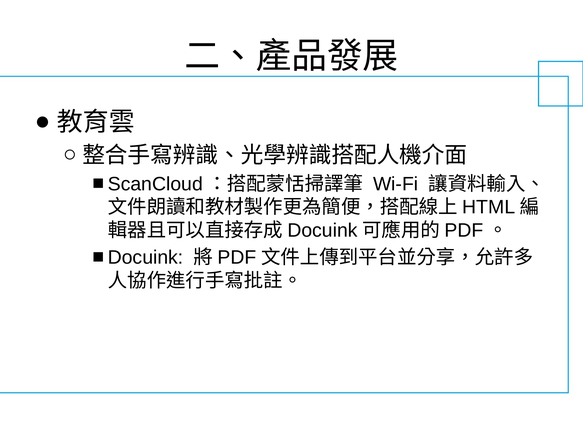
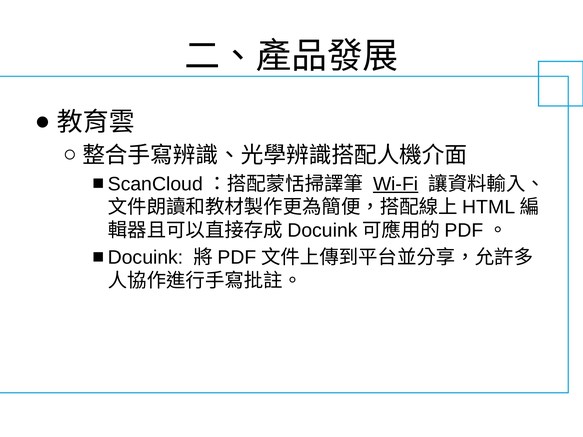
Wi-Fi underline: none -> present (396, 184)
